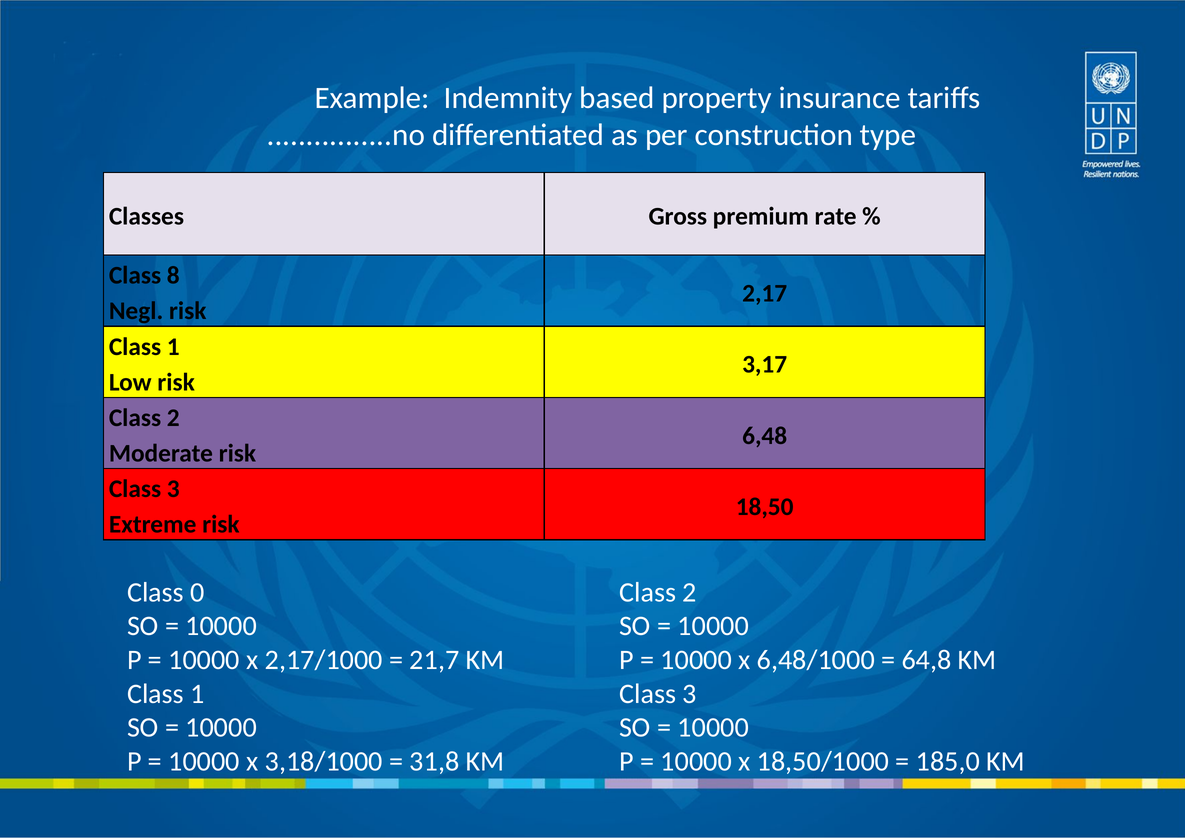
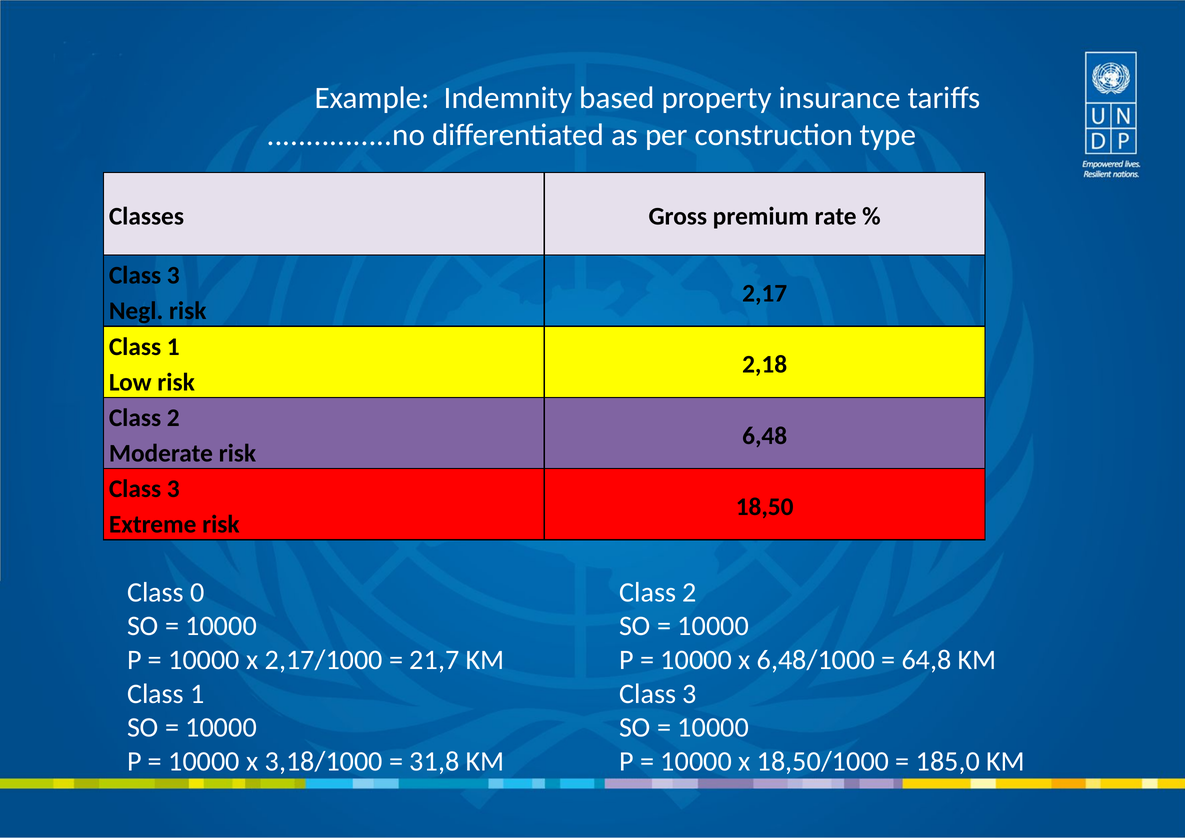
8: 8 -> 3 (173, 276)
3,17: 3,17 -> 2,18 (765, 365)
